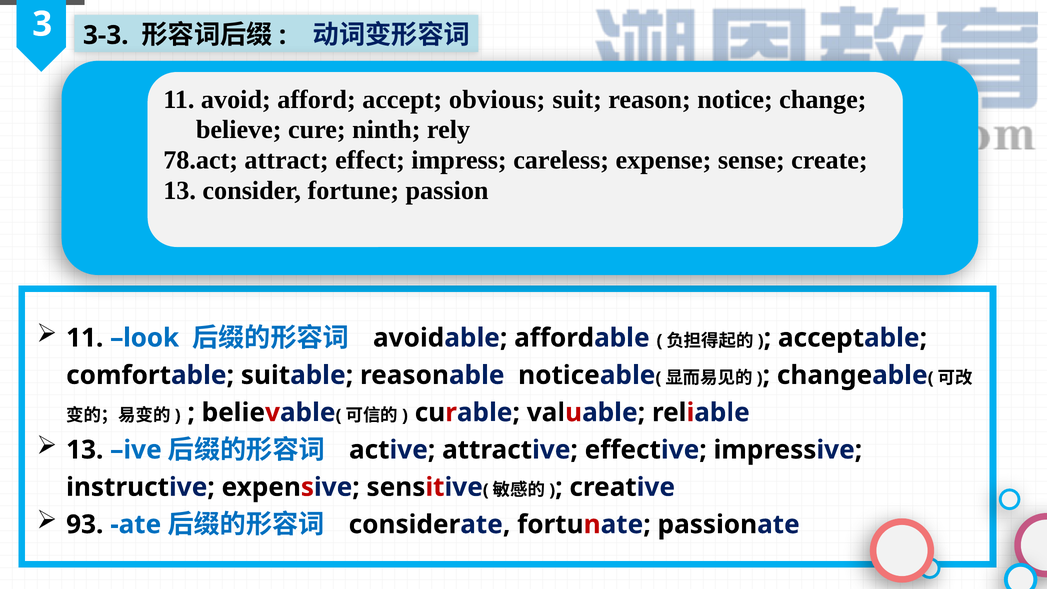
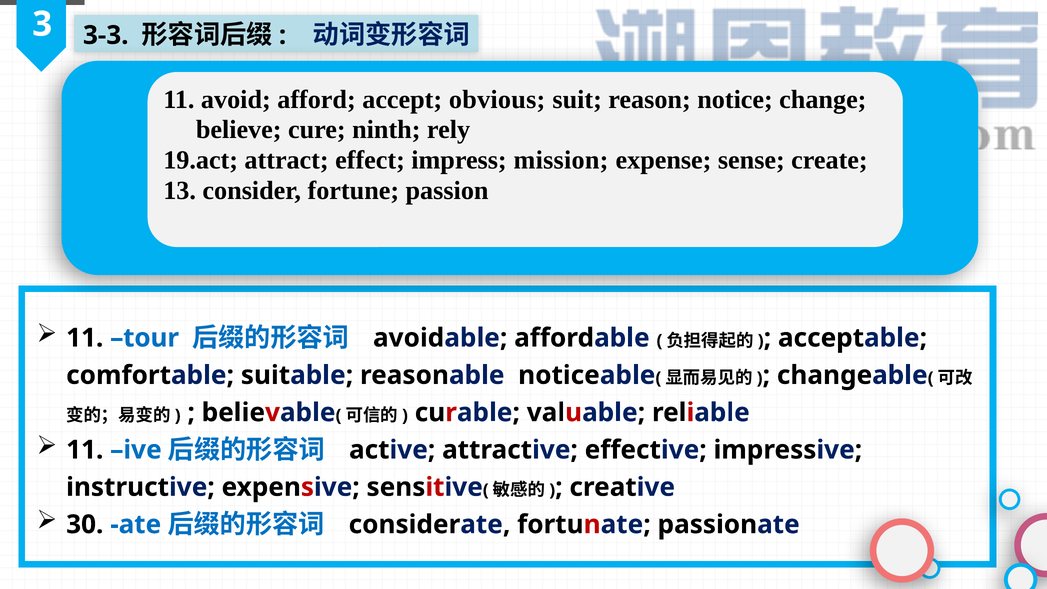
78.act: 78.act -> 19.act (201, 160)
careless: careless -> mission (561, 160)
look: look -> tour (145, 338)
13: 13 -> 11 (85, 450)
93: 93 -> 30 (85, 524)
